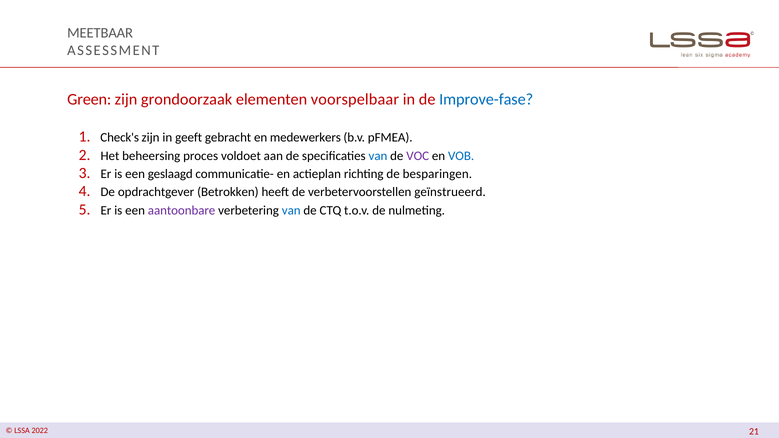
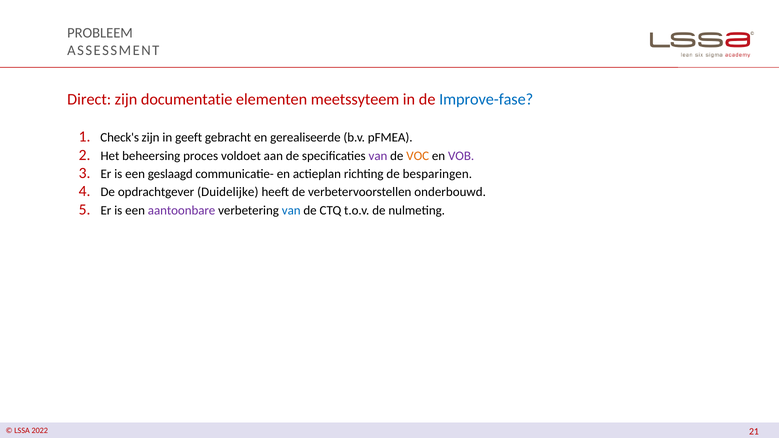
MEETBAAR: MEETBAAR -> PROBLEEM (100, 33)
Green: Green -> Direct (89, 100)
grondoorzaak: grondoorzaak -> documentatie (187, 100)
voorspelbaar: voorspelbaar -> meetssyteem (355, 100)
medewerkers: medewerkers -> gerealiseerde (305, 138)
van colour: blue -> purple (378, 156)
VOC colour: purple -> orange (418, 156)
VOB colour: blue -> purple (461, 156)
Betrokken: Betrokken -> Duidelijke (228, 192)
geïnstrueerd: geïnstrueerd -> onderbouwd (450, 192)
